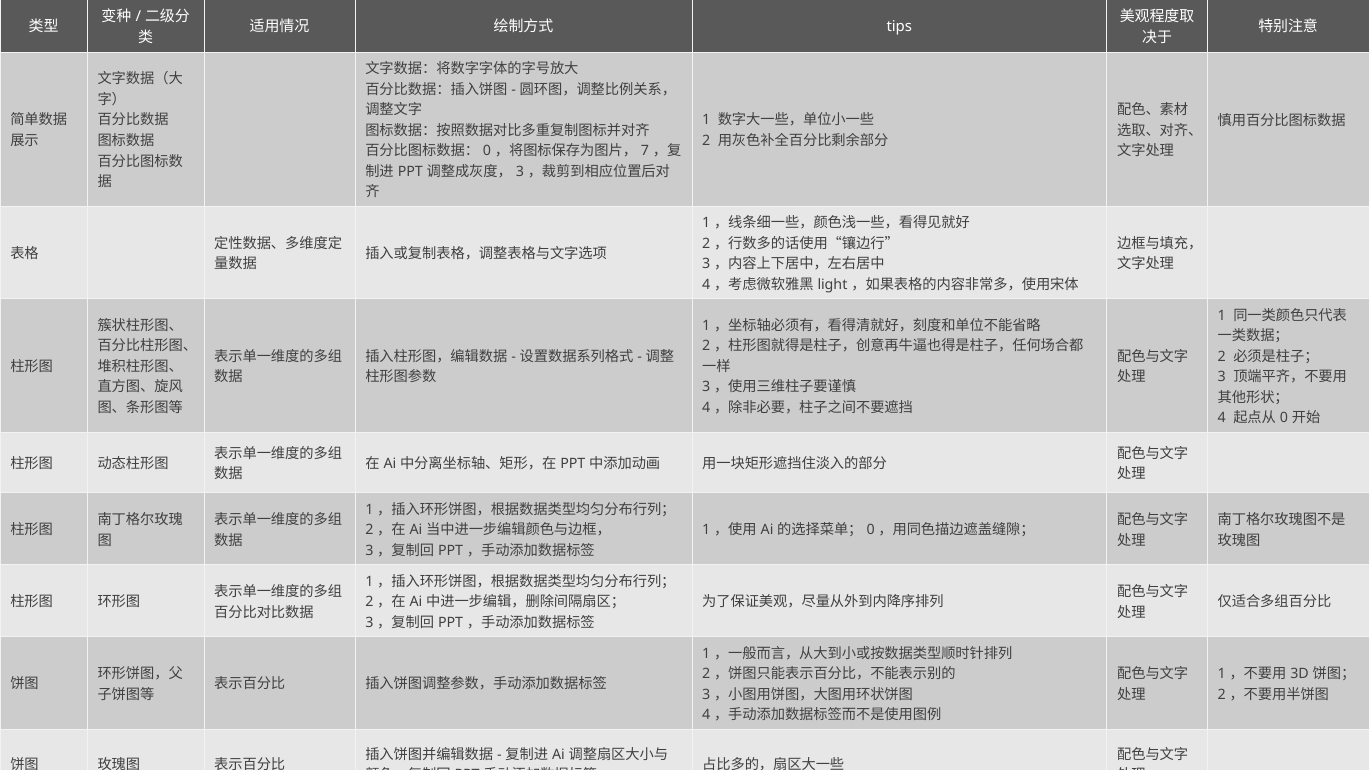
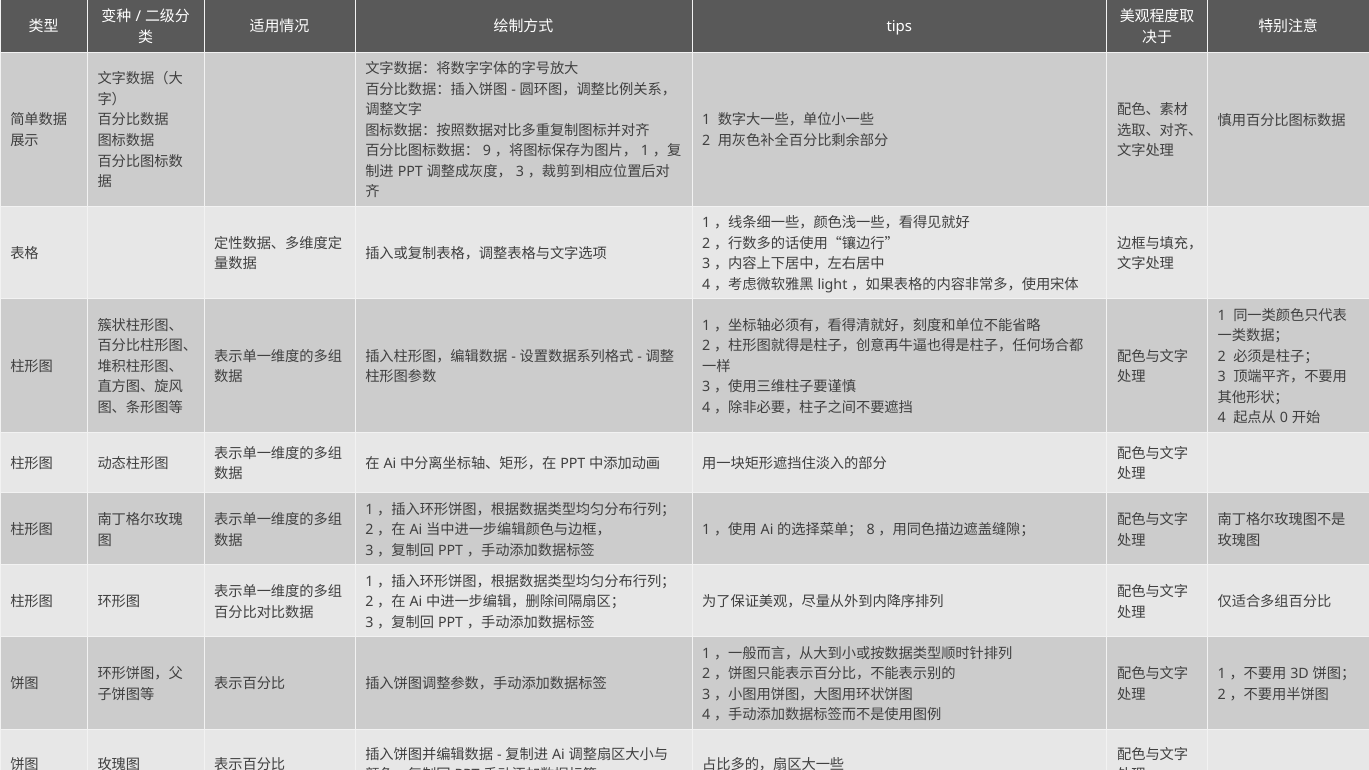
0: 0 -> 9 (487, 151)
7: 7 -> 1 (645, 151)
0: 0 -> 8 (871, 530)
